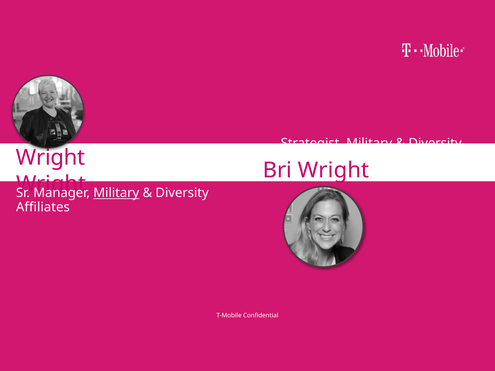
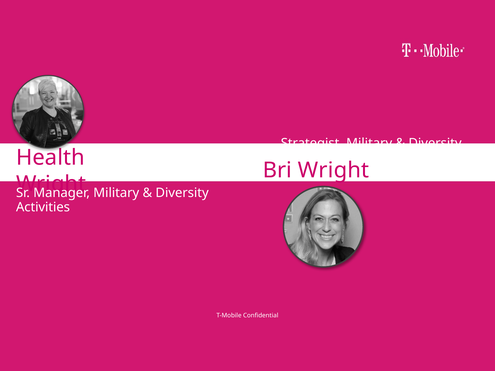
Wright: Wright -> Health (50, 158)
Military underline: present -> none (116, 193)
Affiliates: Affiliates -> Activities (43, 207)
